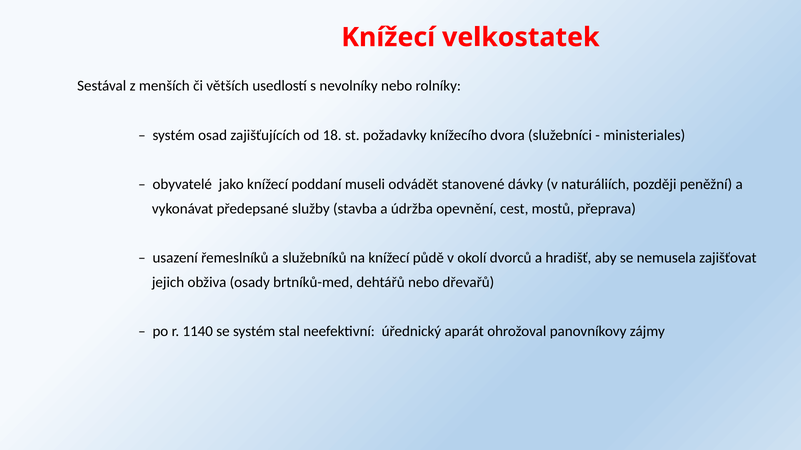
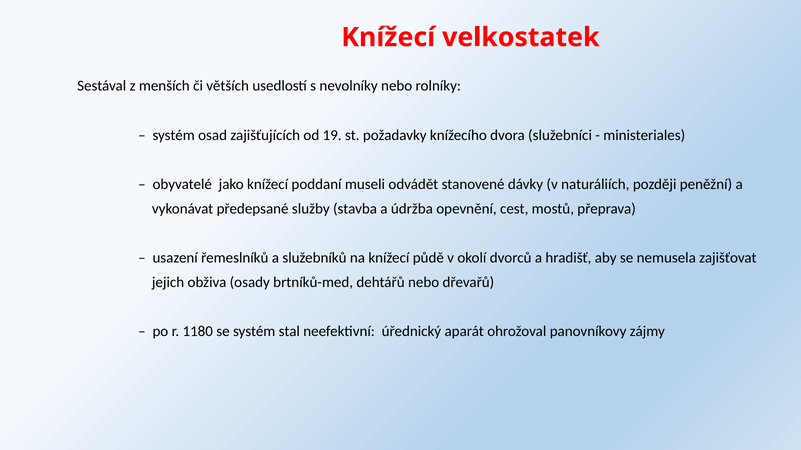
18: 18 -> 19 (332, 135)
1140: 1140 -> 1180 (198, 332)
